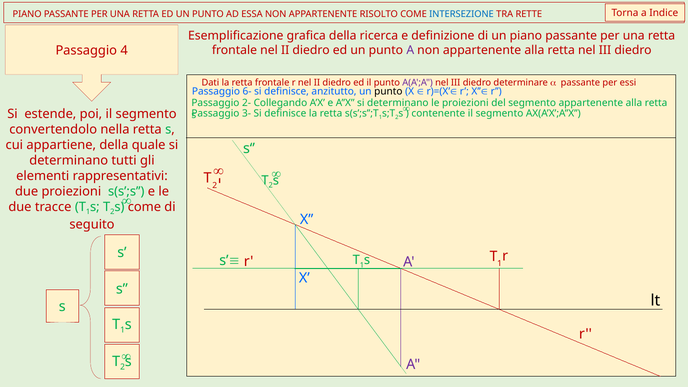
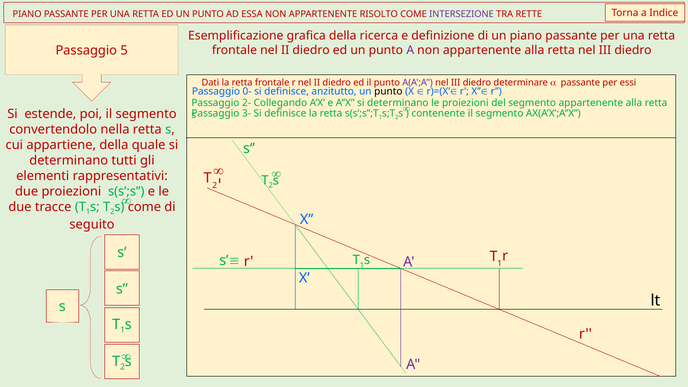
INTERSEZIONE colour: blue -> purple (462, 14)
4: 4 -> 5 (124, 51)
6-: 6- -> 0- (247, 91)
